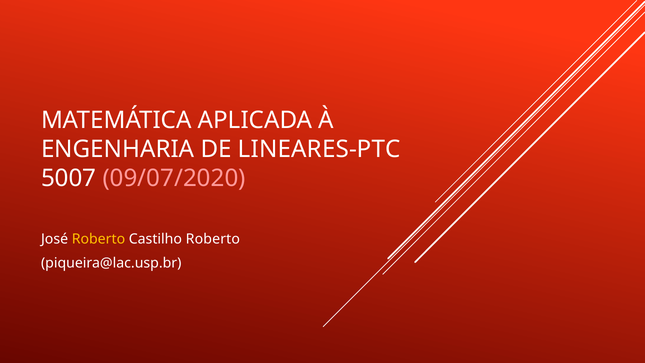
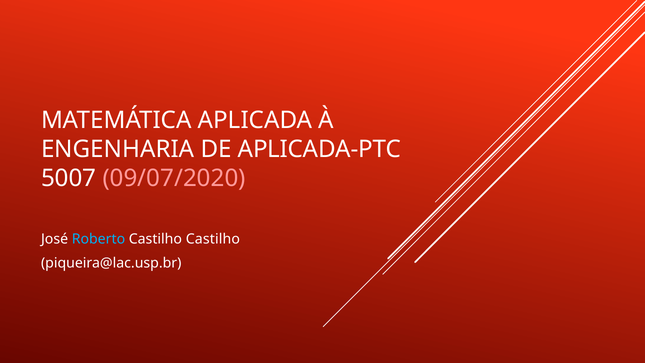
LINEARES-PTC: LINEARES-PTC -> APLICADA-PTC (319, 149)
Roberto colour: yellow -> light blue (98, 239)
Castilho Roberto: Roberto -> Castilho (213, 239)
